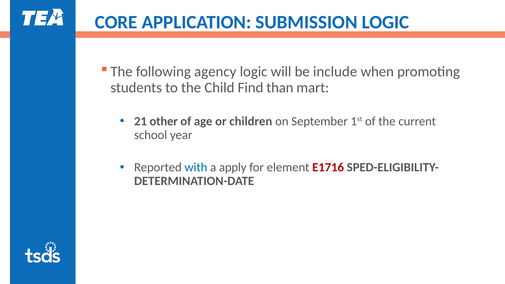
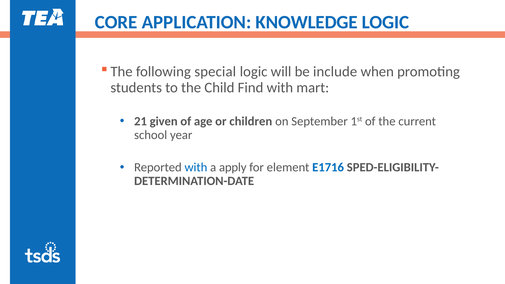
SUBMISSION: SUBMISSION -> KNOWLEDGE (307, 22)
agency: agency -> special (215, 72)
Find than: than -> with (280, 88)
other: other -> given (164, 121)
E1716 colour: red -> blue (328, 167)
